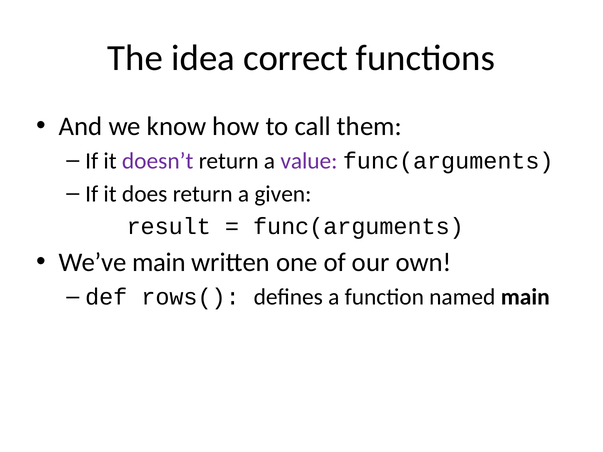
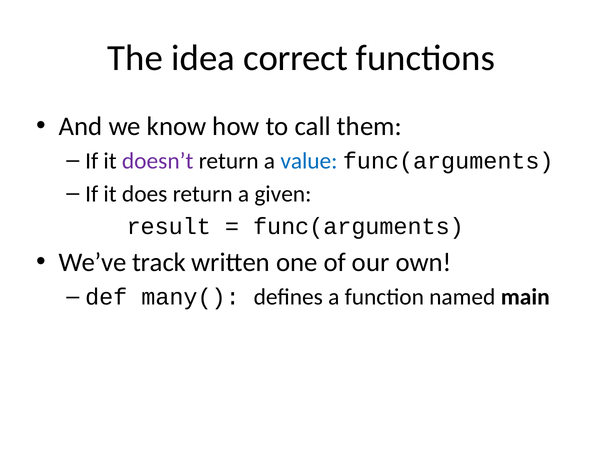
value colour: purple -> blue (309, 161)
We’ve main: main -> track (159, 263)
rows(: rows( -> many( (191, 297)
